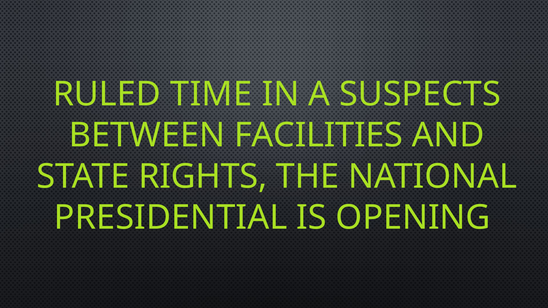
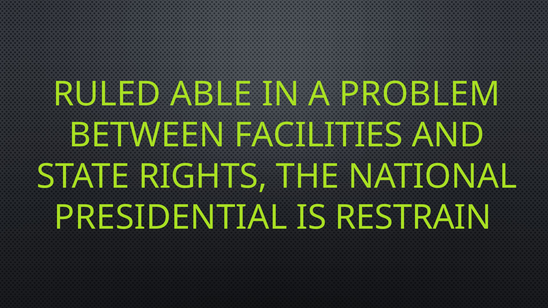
TIME: TIME -> ABLE (211, 94)
SUSPECTS: SUSPECTS -> PROBLEM (420, 94)
OPENING: OPENING -> RESTRAIN (413, 218)
